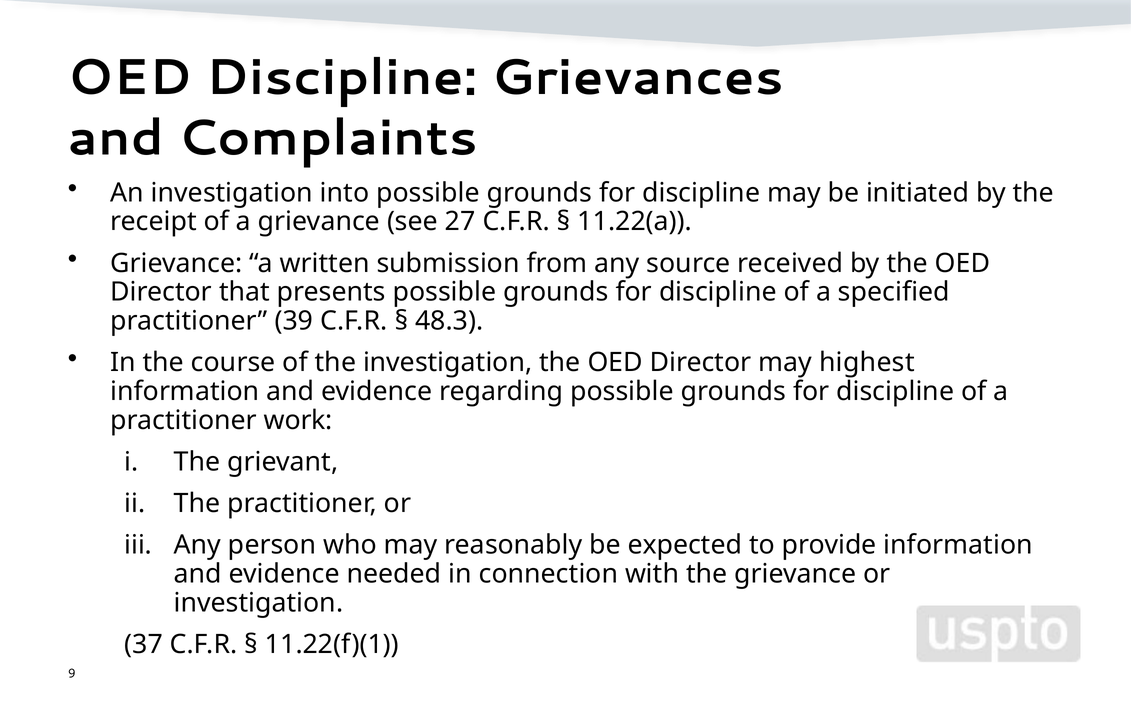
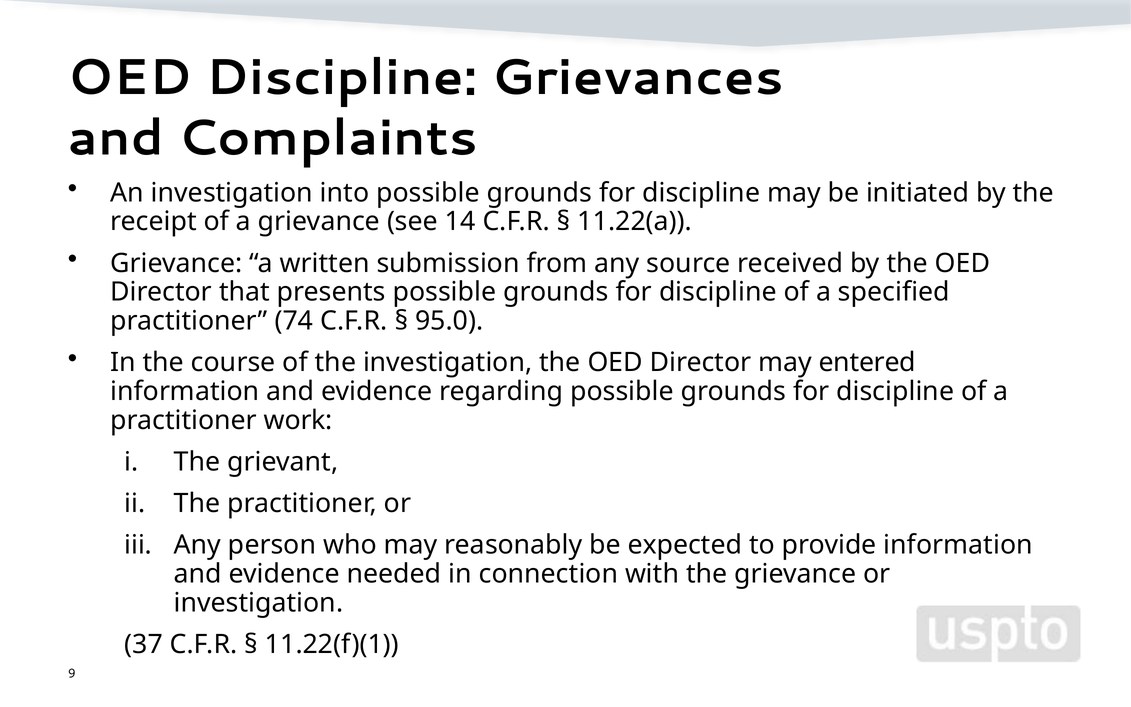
27: 27 -> 14 (460, 222)
39: 39 -> 74 (294, 321)
48.3: 48.3 -> 95.0 (449, 321)
highest: highest -> entered (867, 362)
